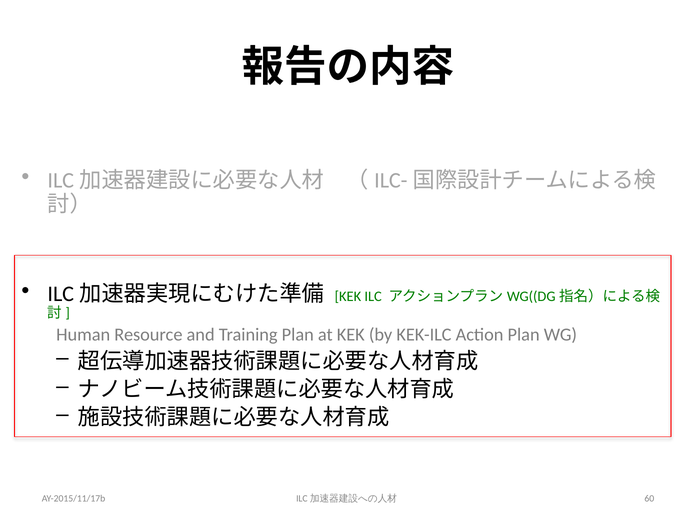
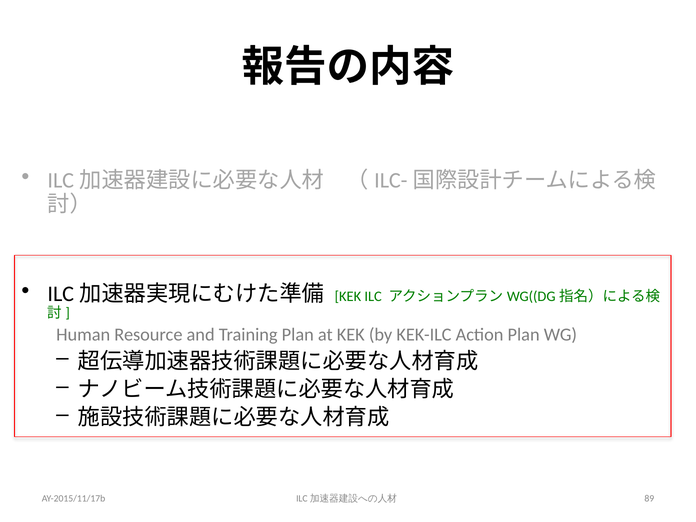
60: 60 -> 89 (649, 498)
